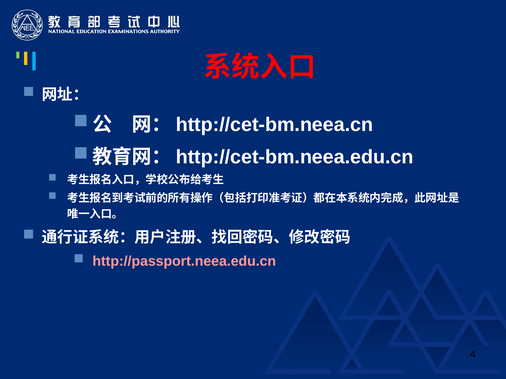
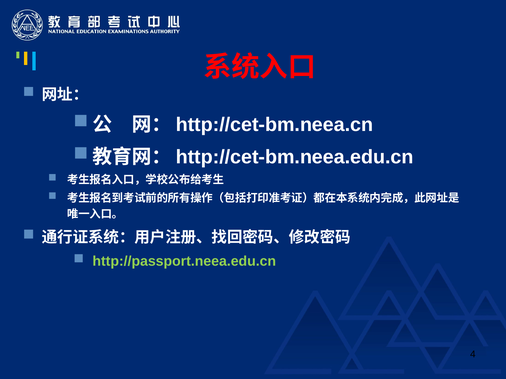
http://passport.neea.edu.cn colour: pink -> light green (184, 261)
